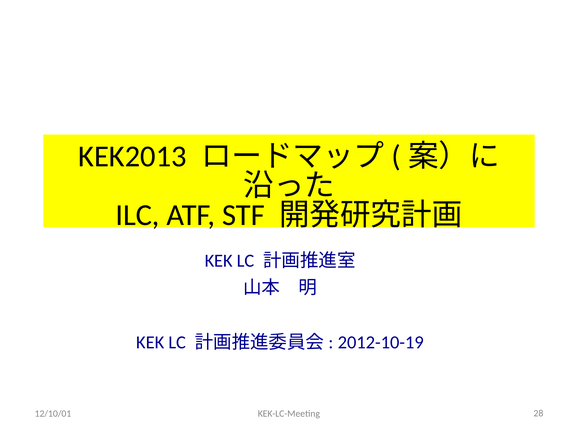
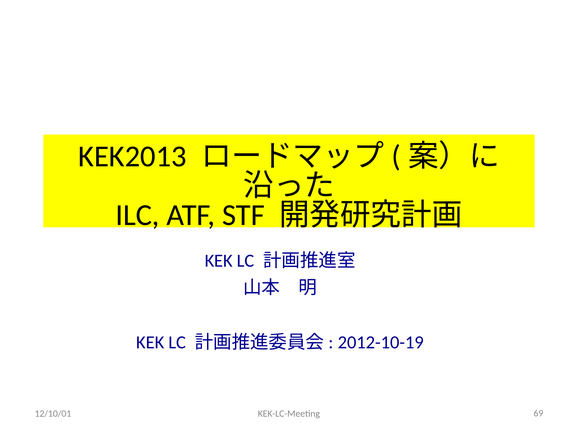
28: 28 -> 69 (538, 414)
